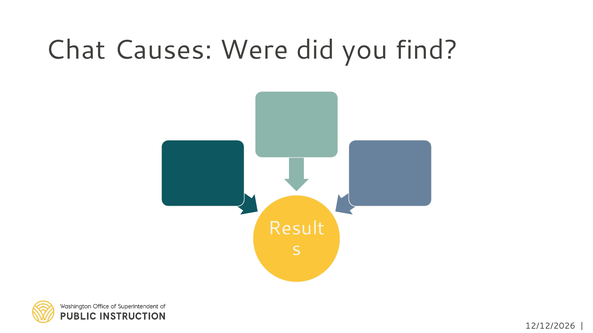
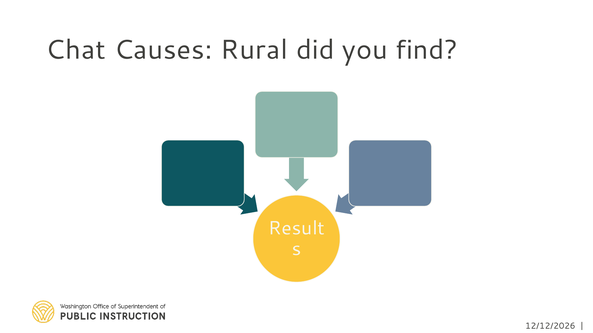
Were: Were -> Rural (254, 50)
